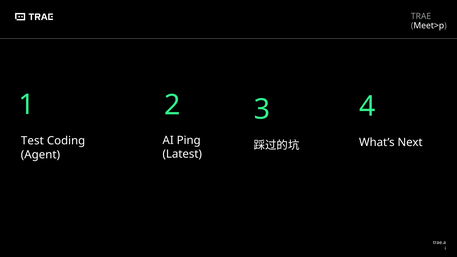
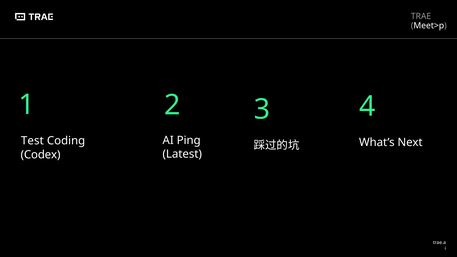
Agent: Agent -> Codex (41, 155)
